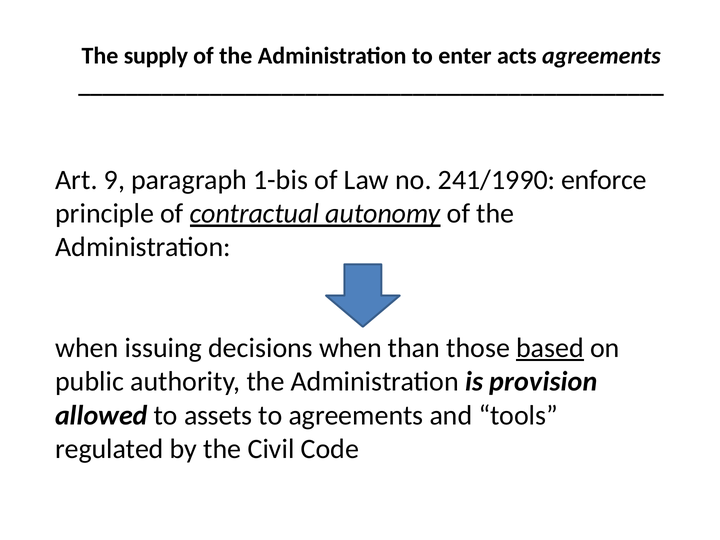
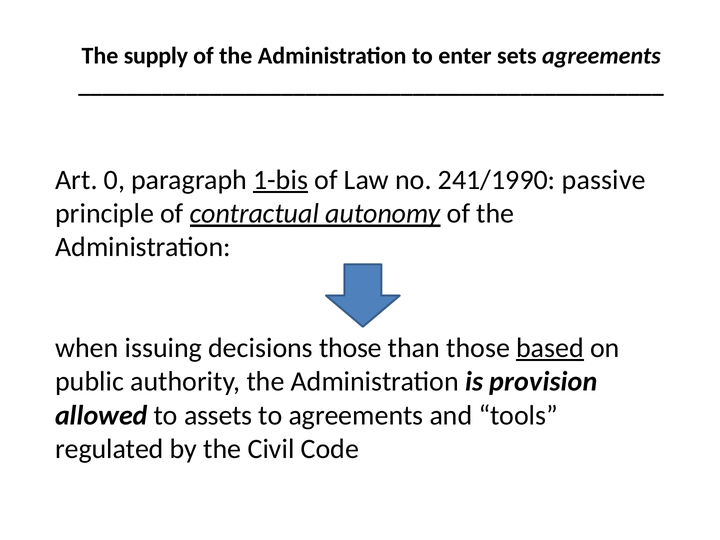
acts: acts -> sets (517, 56)
9: 9 -> 0 (114, 180)
1-bis underline: none -> present (281, 180)
enforce: enforce -> passive (604, 180)
decisions when: when -> those (350, 348)
